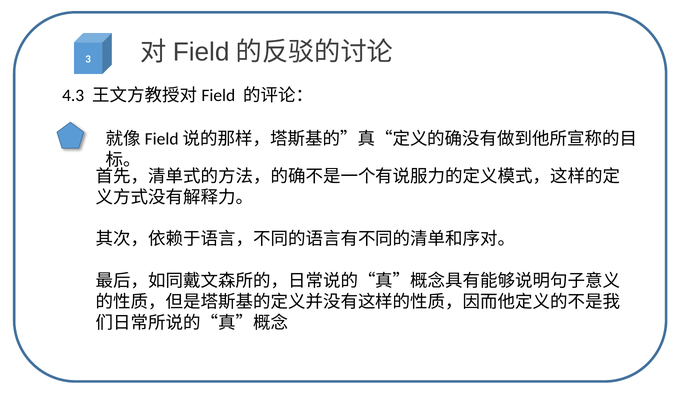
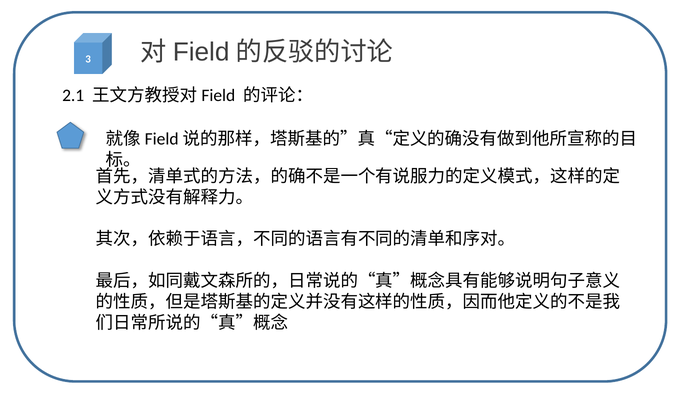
4.3: 4.3 -> 2.1 (73, 96)
